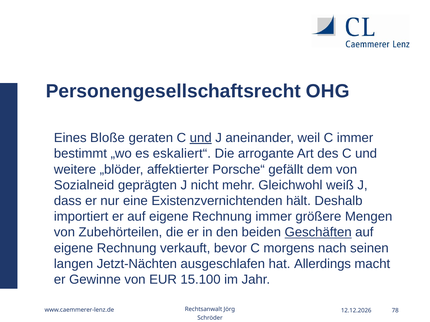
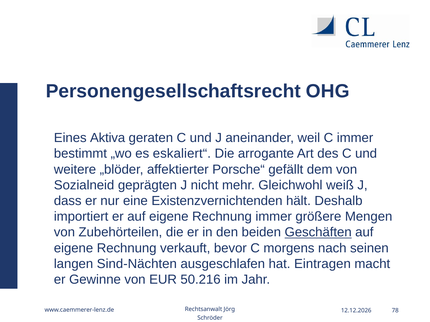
Bloße: Bloße -> Aktiva (108, 138)
und underline: present -> none (201, 138)
Jetzt-Nächten: Jetzt-Nächten -> Sind-Nächten (137, 264)
Allerdings: Allerdings -> Eintragen (322, 264)
15.100: 15.100 -> 50.216 (201, 280)
